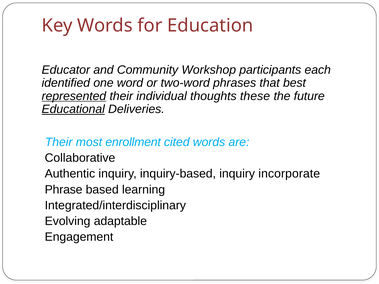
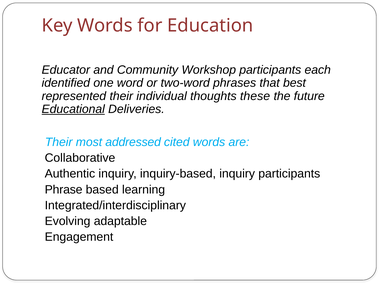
represented underline: present -> none (74, 96)
enrollment: enrollment -> addressed (133, 142)
inquiry incorporate: incorporate -> participants (289, 174)
